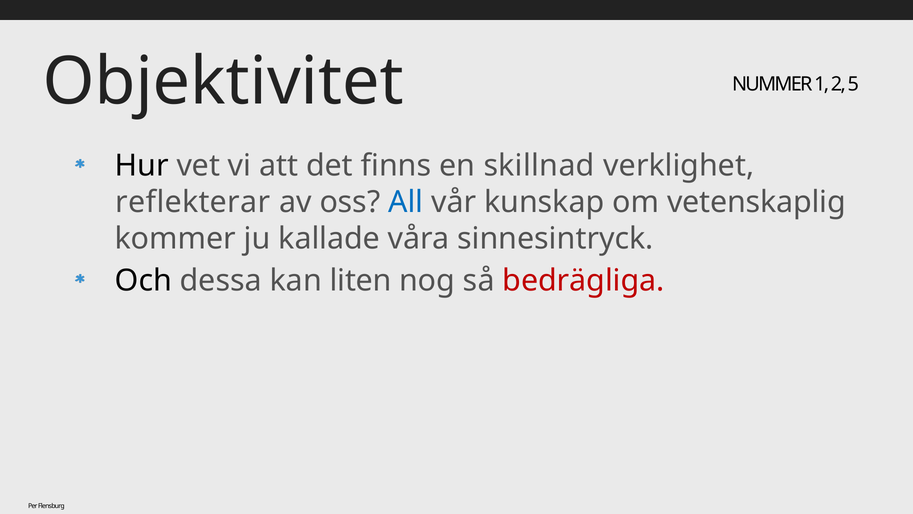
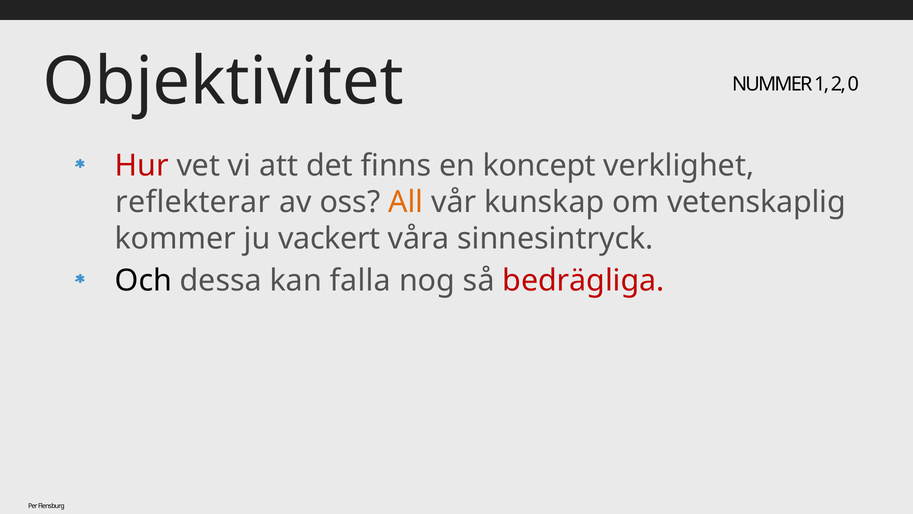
5: 5 -> 0 (853, 84)
Hur colour: black -> red (142, 166)
skillnad: skillnad -> koncept (539, 166)
All colour: blue -> orange (406, 202)
kallade: kallade -> vackert (329, 239)
liten: liten -> falla (360, 280)
